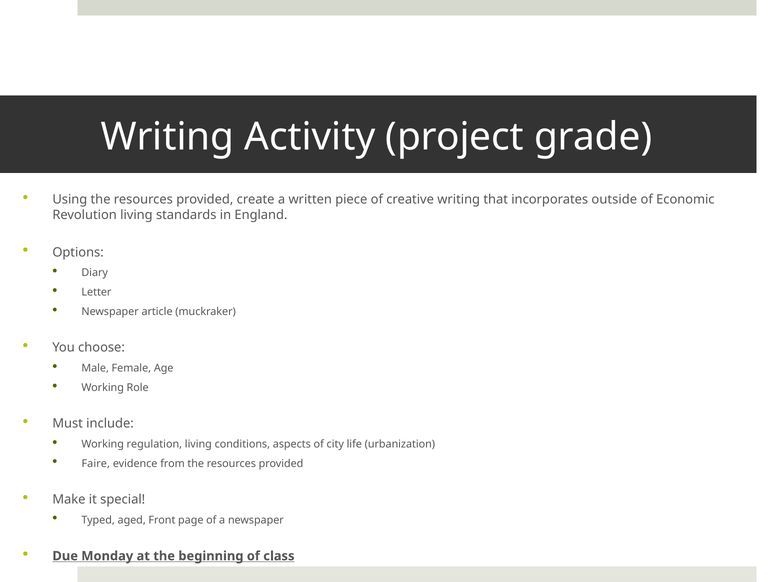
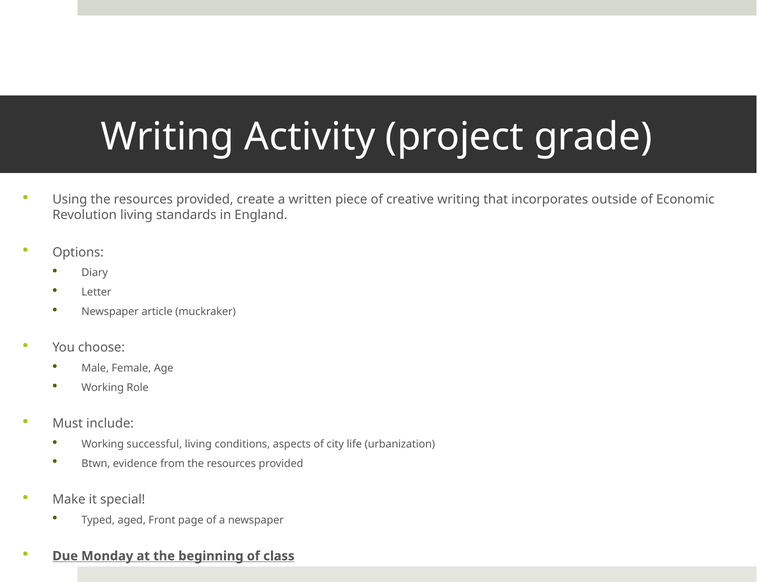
regulation: regulation -> successful (154, 444)
Faire: Faire -> Btwn (96, 464)
